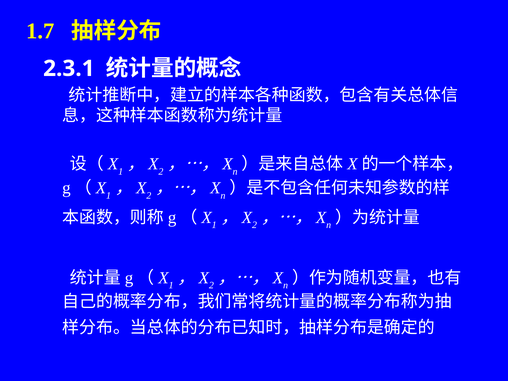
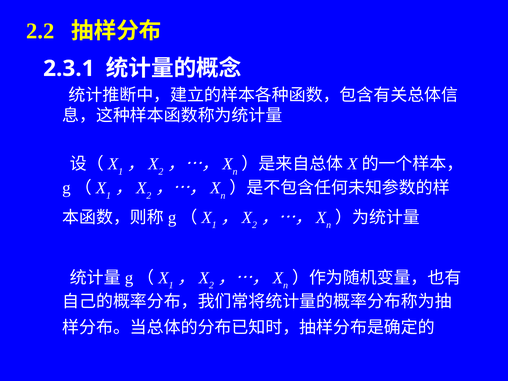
1.7: 1.7 -> 2.2 (40, 31)
